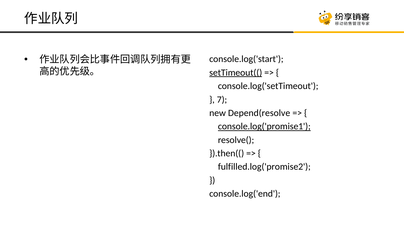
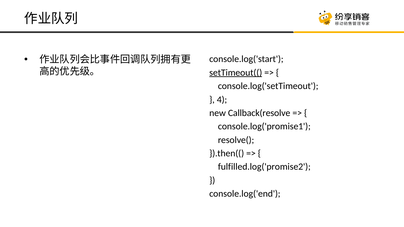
7: 7 -> 4 (222, 100)
Depend(resolve: Depend(resolve -> Callback(resolve (259, 113)
console.log('promise1 underline: present -> none (264, 127)
